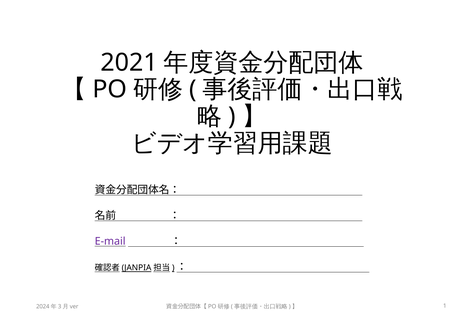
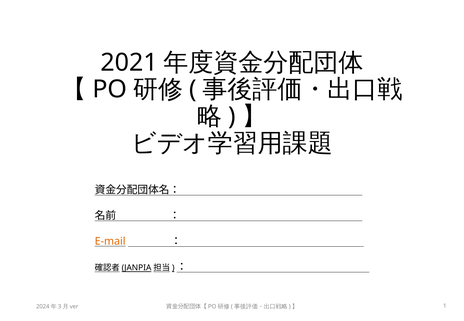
E-mail colour: purple -> orange (110, 242)
